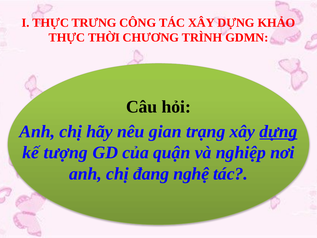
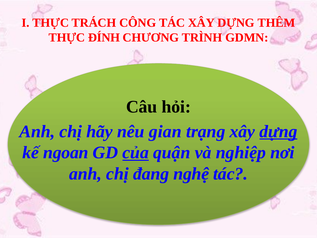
TRƯNG: TRƯNG -> TRÁCH (94, 23)
KHẢO: KHẢO -> THÊM (276, 23)
THỜI: THỜI -> ĐÍNH (104, 38)
tượng: tượng -> ngoan (66, 152)
của underline: none -> present (136, 152)
